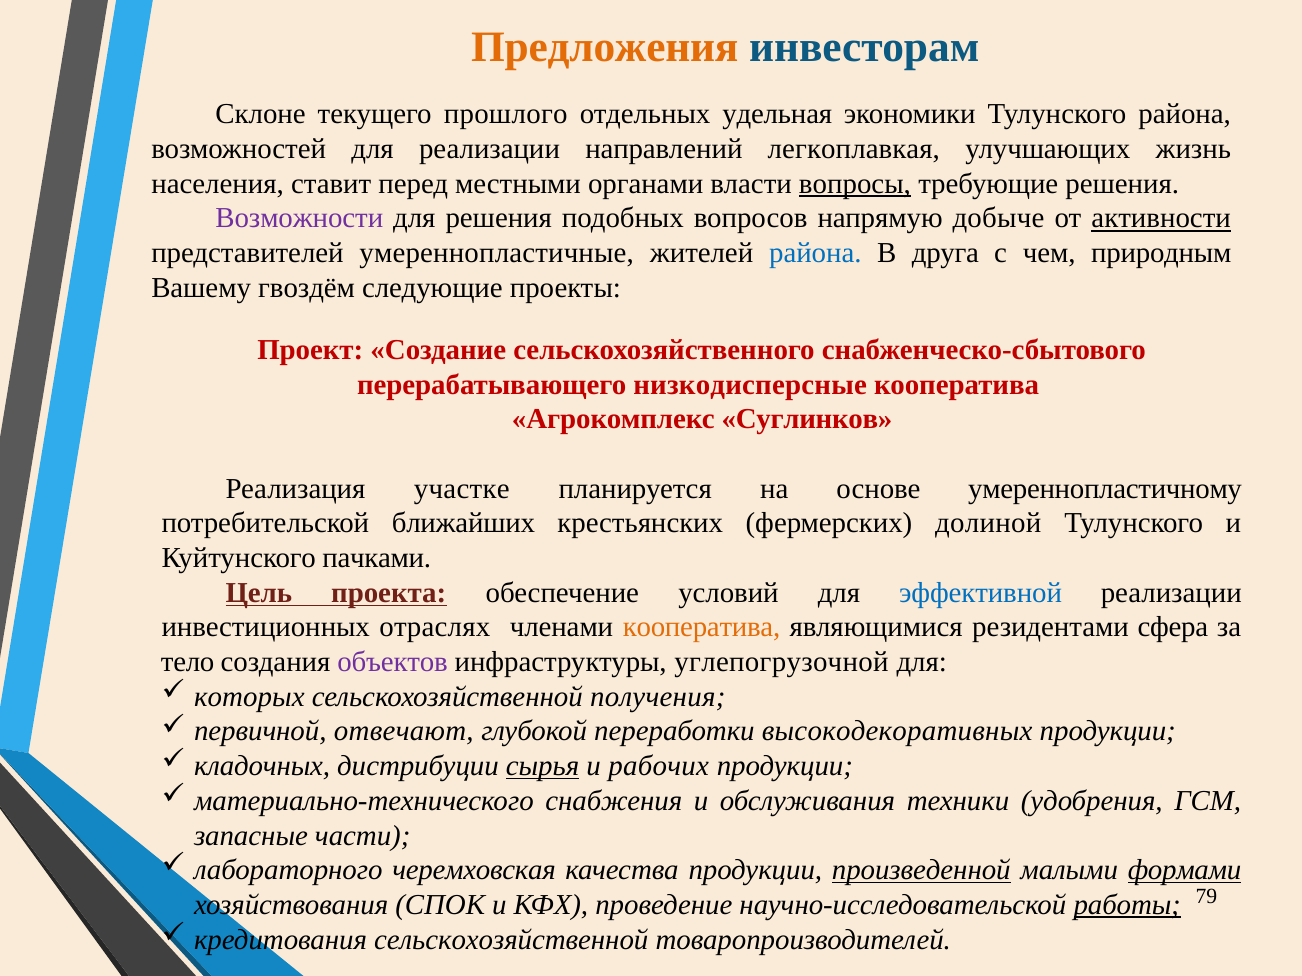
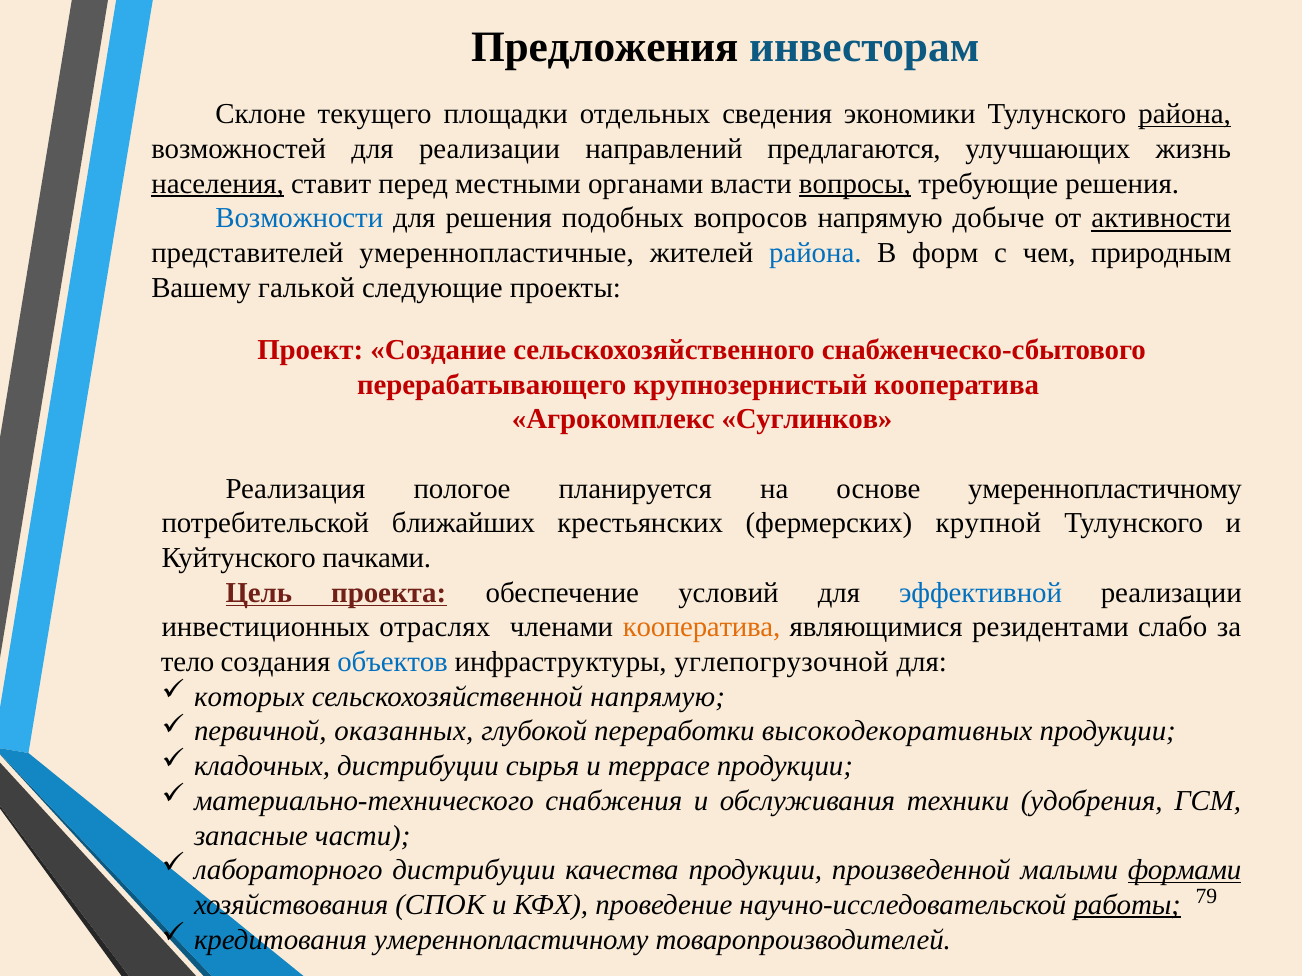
Предложения colour: orange -> black (605, 47)
прошлого: прошлого -> площадки (506, 114)
удельная: удельная -> сведения (777, 114)
района underline: none -> present (1185, 114)
легкоплавкая: легкоплавкая -> предлагаются (854, 149)
населения underline: none -> present (218, 184)
Возможности colour: purple -> blue (299, 218)
друга: друга -> форм (945, 253)
гвоздём: гвоздём -> галькой (307, 288)
низкодисперсные: низкодисперсные -> крупнозернистый (750, 385)
участке: участке -> пологое (462, 489)
долиной: долиной -> крупной (988, 524)
сфера: сфера -> слабо (1173, 628)
объектов colour: purple -> blue (393, 662)
сельскохозяйственной получения: получения -> напрямую (658, 697)
отвечают: отвечают -> оказанных (404, 732)
сырья underline: present -> none (543, 767)
рабочих: рабочих -> террасе (659, 767)
лабораторного черемховская: черемховская -> дистрибуции (474, 871)
произведенной underline: present -> none (921, 871)
кредитования сельскохозяйственной: сельскохозяйственной -> умереннопластичному (511, 940)
